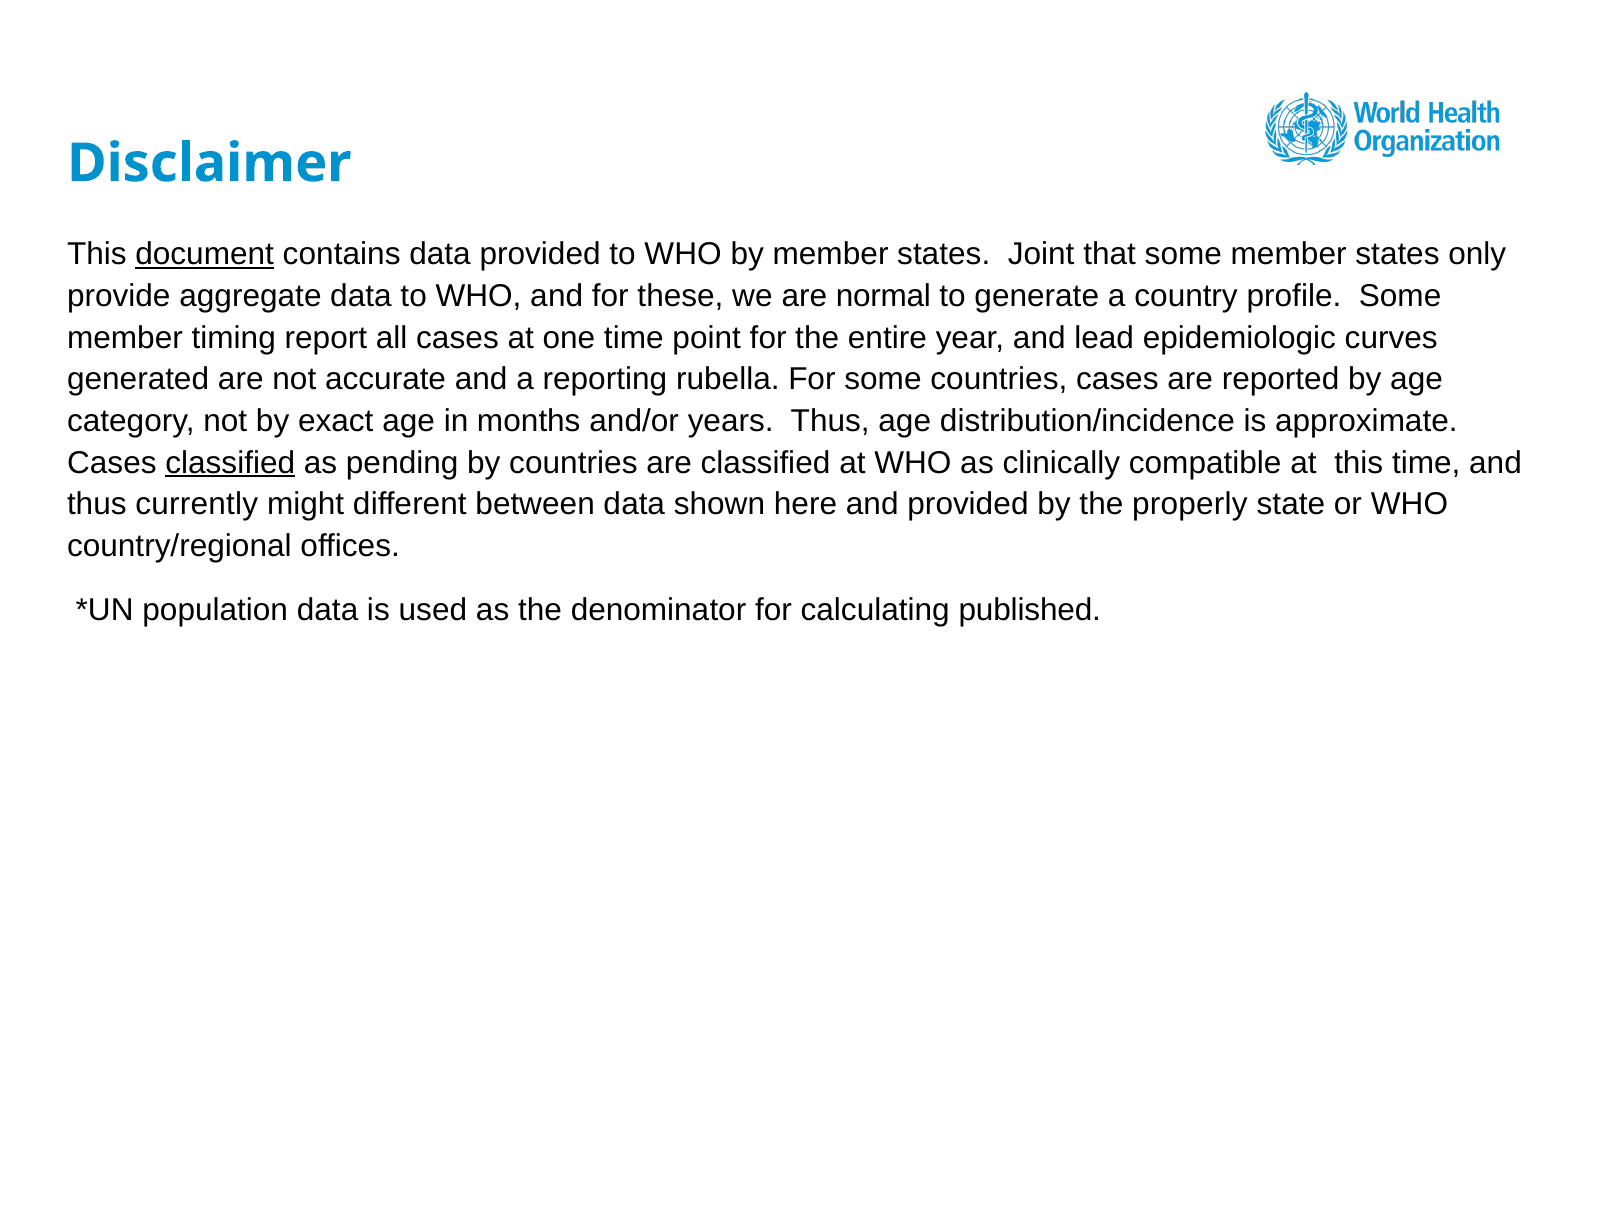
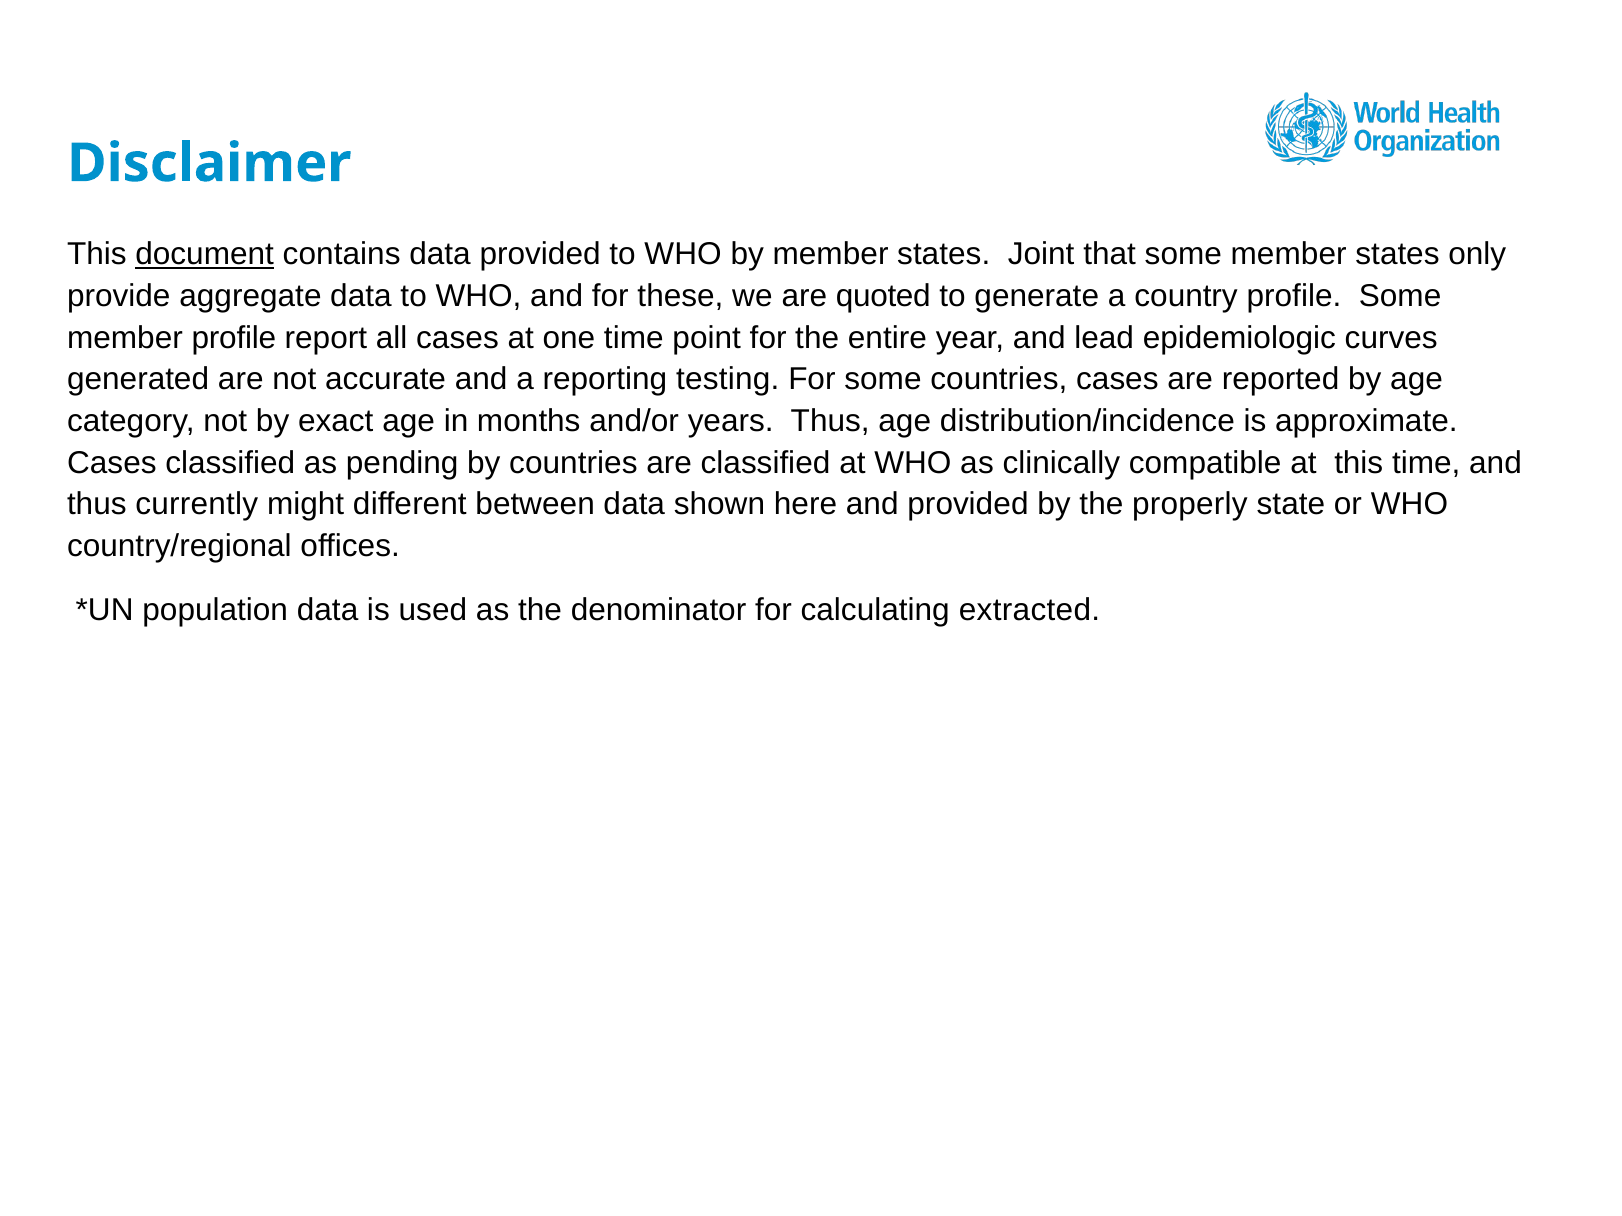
normal: normal -> quoted (883, 296)
member timing: timing -> profile (234, 338)
rubella: rubella -> testing (728, 380)
classified underline: present -> none (230, 463)
published: published -> extracted (1029, 610)
